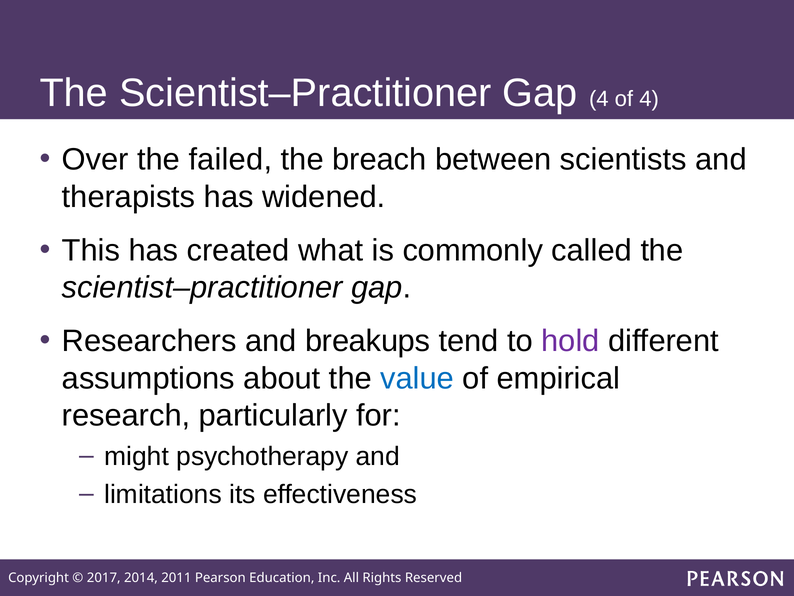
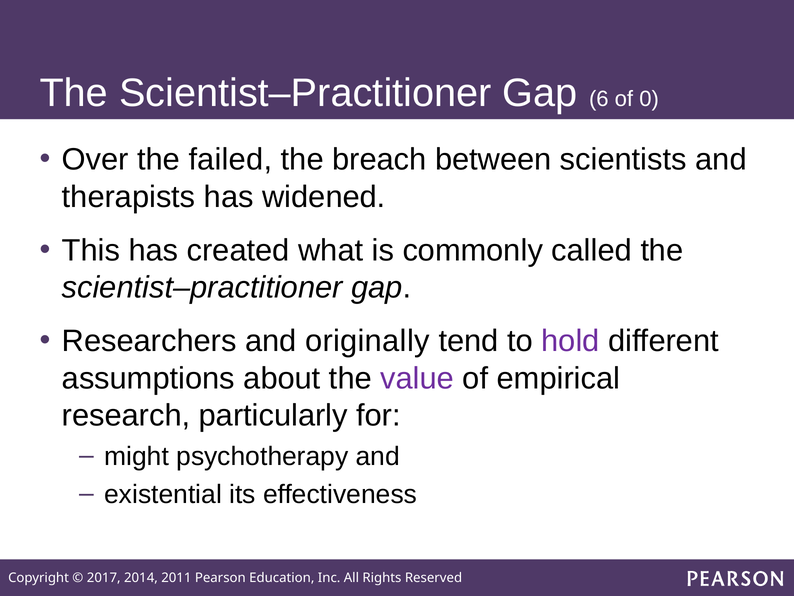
Gap 4: 4 -> 6 (599, 99)
of 4: 4 -> 0 (649, 99)
breakups: breakups -> originally (367, 341)
value colour: blue -> purple (417, 378)
limitations: limitations -> existential (163, 494)
